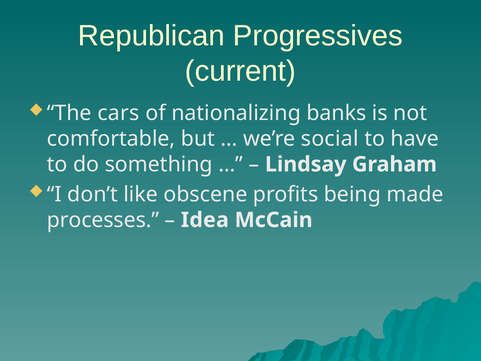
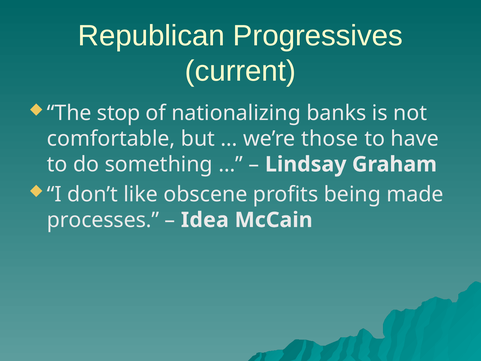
cars: cars -> stop (119, 113)
social: social -> those (330, 139)
